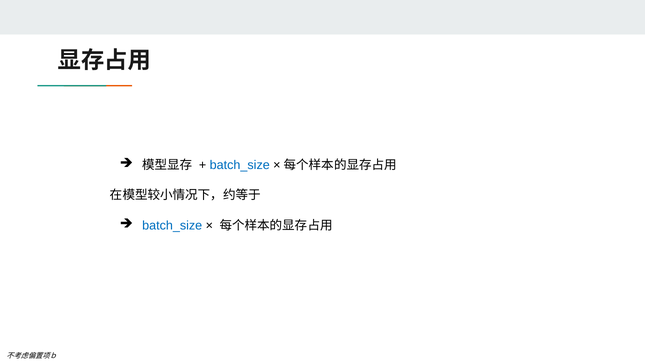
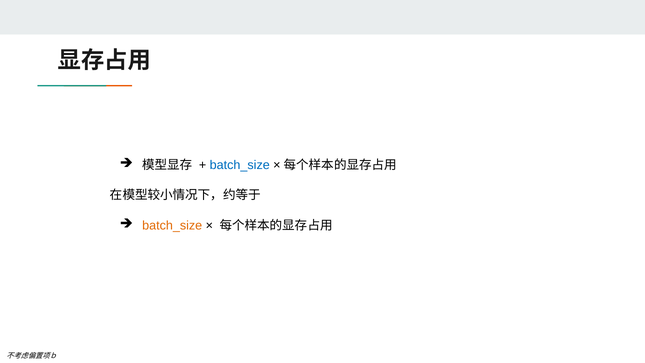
batch_size colour: blue -> orange (172, 225)
